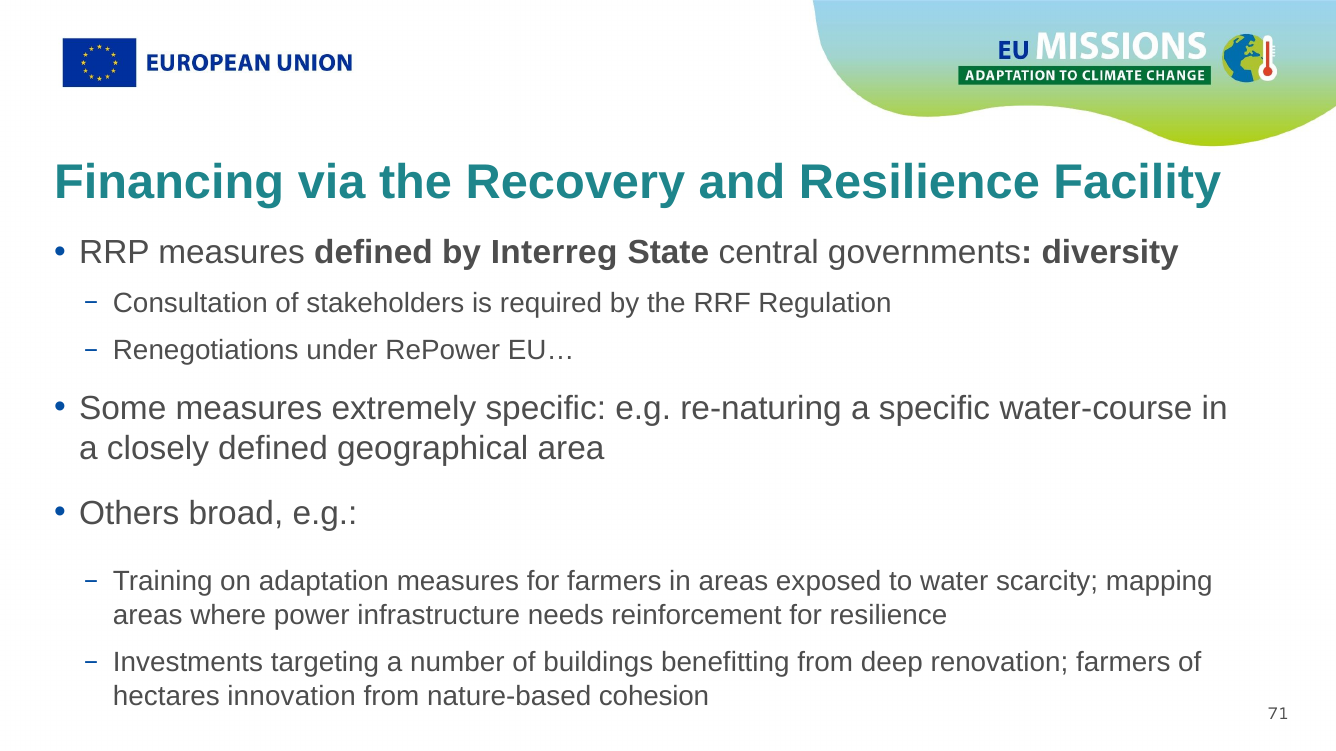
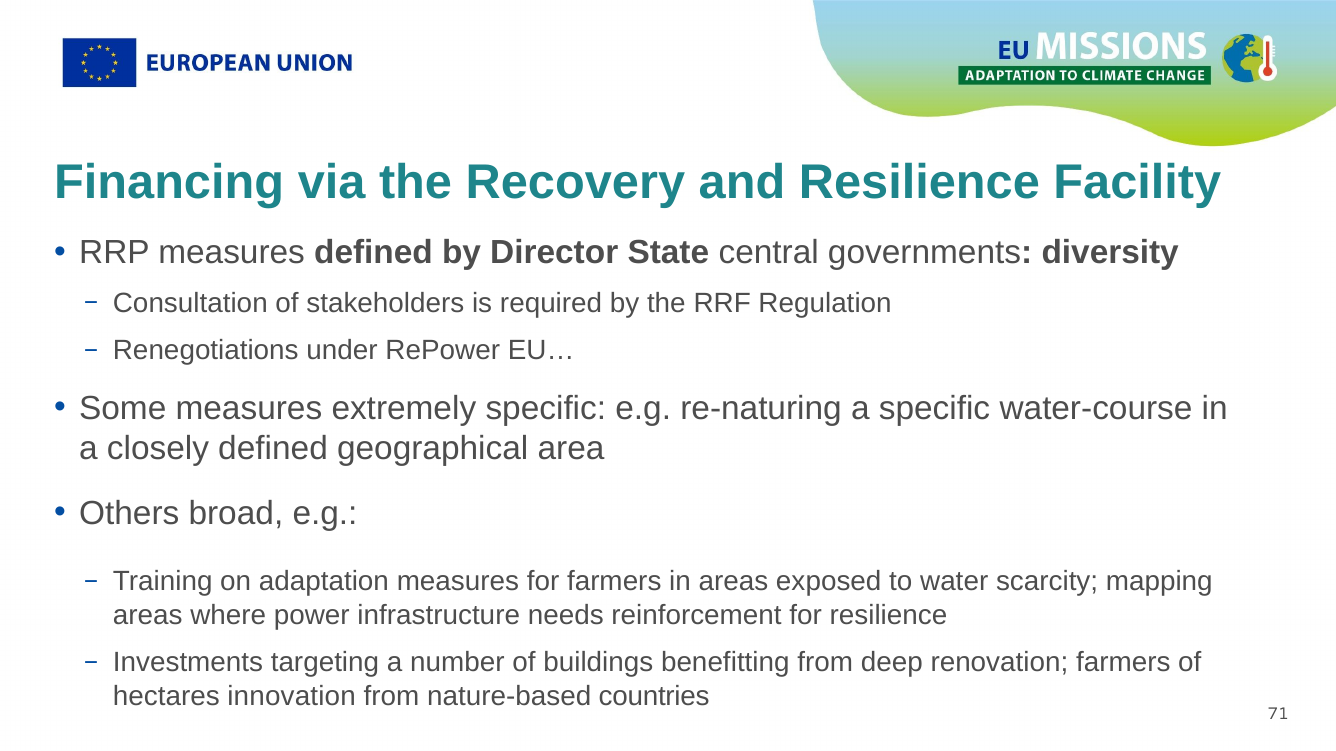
Interreg: Interreg -> Director (554, 253)
cohesion: cohesion -> countries (654, 696)
